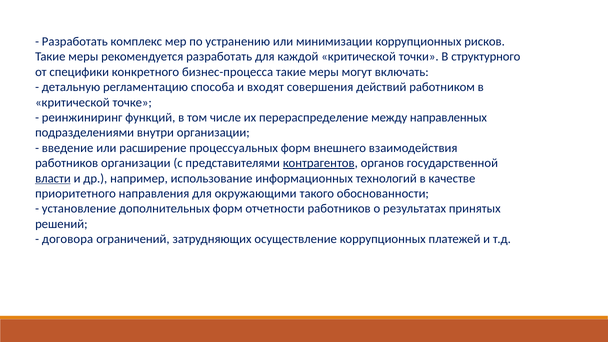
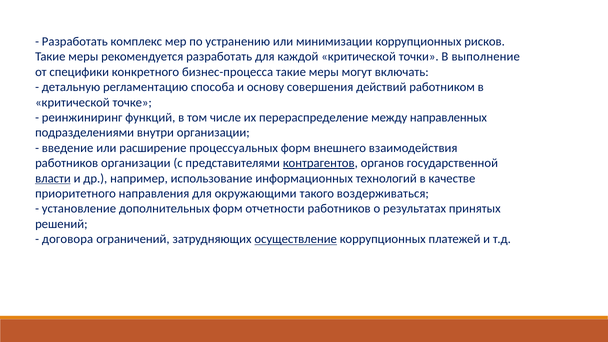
структурного: структурного -> выполнение (486, 57)
входят: входят -> основу (266, 87)
обоснованности: обоснованности -> воздерживаться (383, 194)
осуществление underline: none -> present (296, 239)
